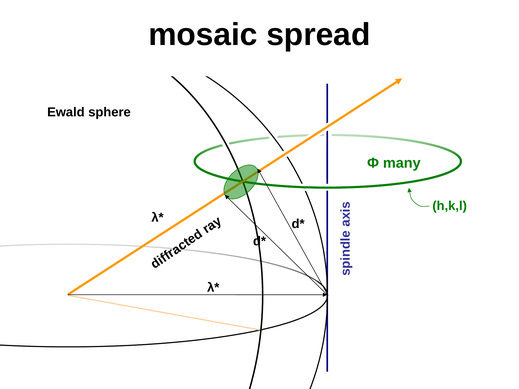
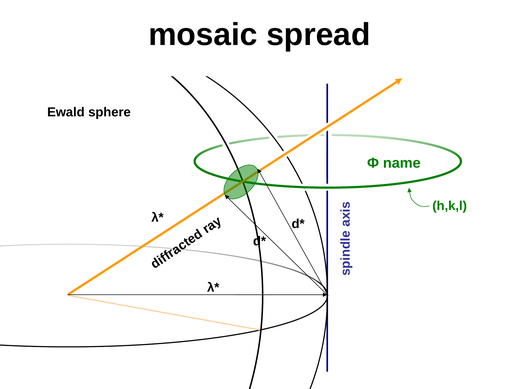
many: many -> name (402, 163)
